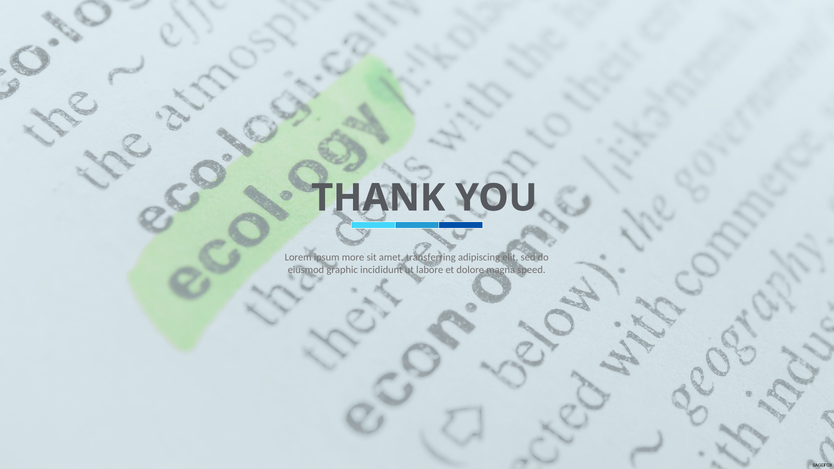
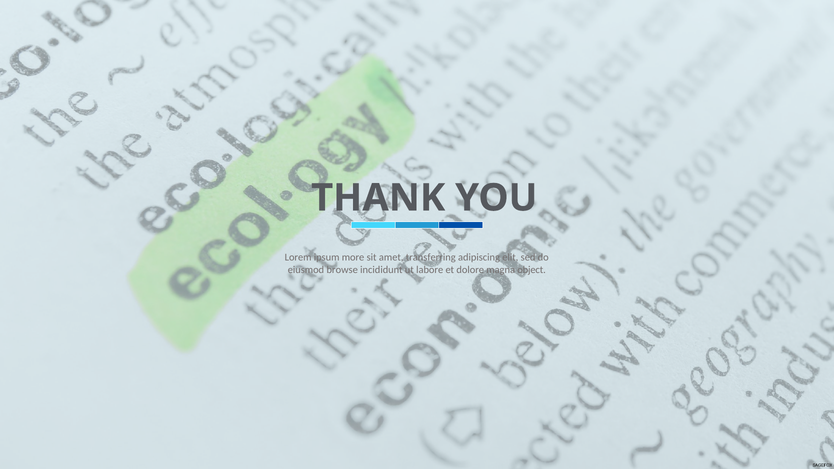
graphic: graphic -> browse (342, 270)
speed: speed -> object (532, 270)
